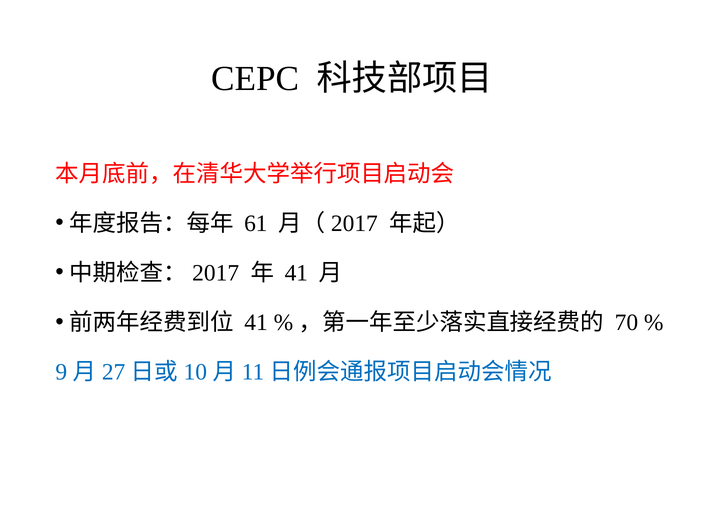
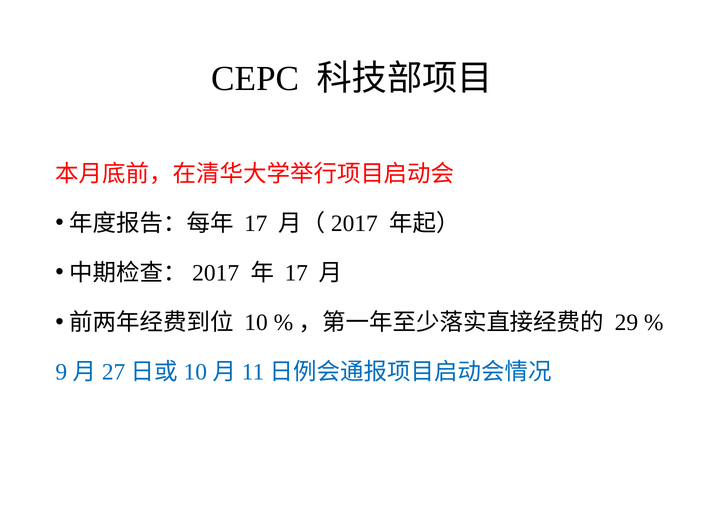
61: 61 -> 17 (256, 223)
41: 41 -> 17 (296, 273)
41: 41 -> 10 (256, 323)
70: 70 -> 29 (626, 323)
